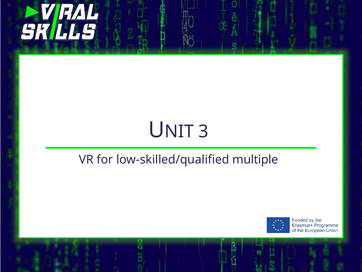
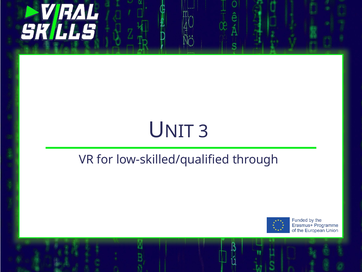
multiple: multiple -> through (255, 159)
